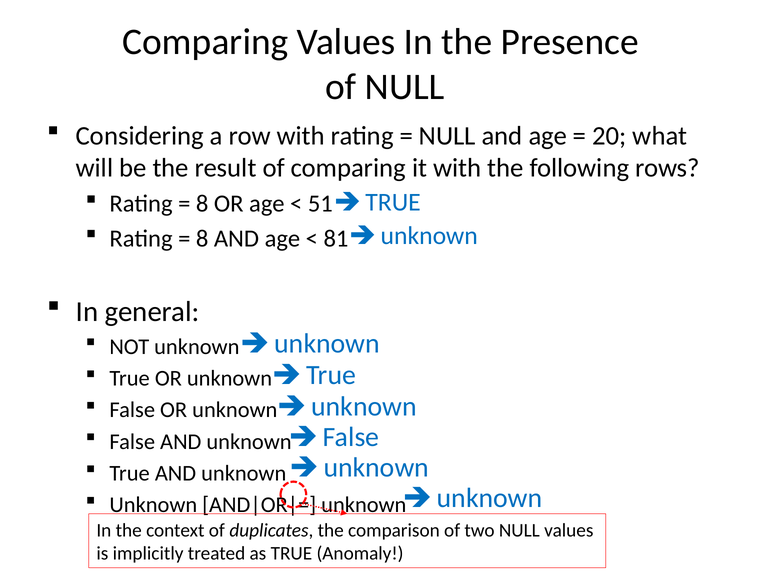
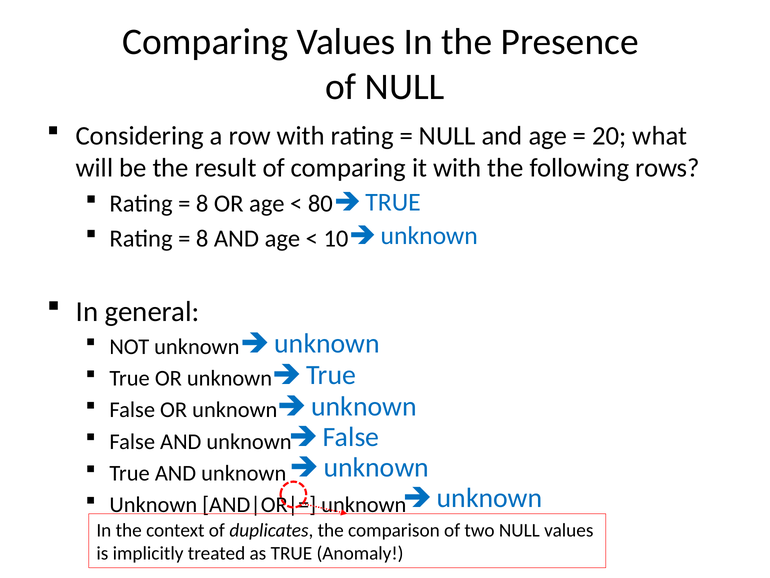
51: 51 -> 80 (320, 204)
81: 81 -> 10 (336, 238)
